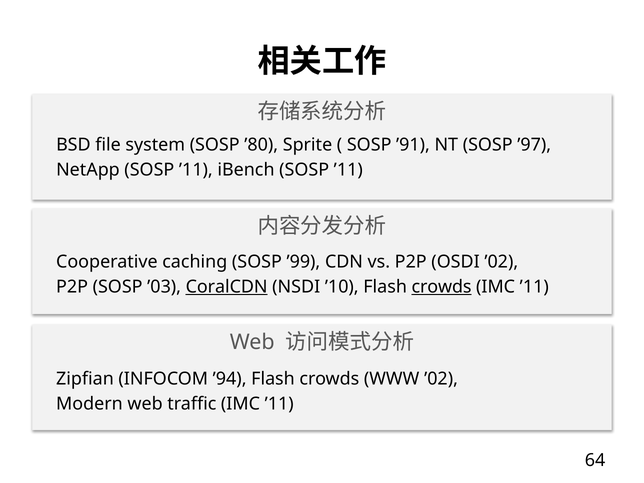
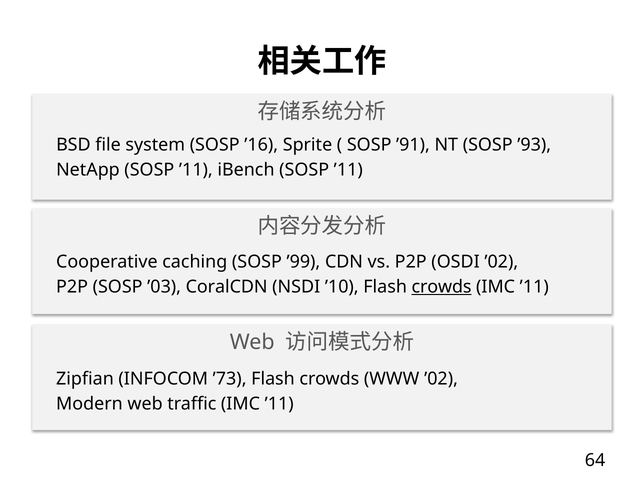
’80: ’80 -> ’16 (261, 145)
’97: ’97 -> ’93 (534, 145)
CoralCDN underline: present -> none (227, 287)
’94: ’94 -> ’73 (230, 379)
